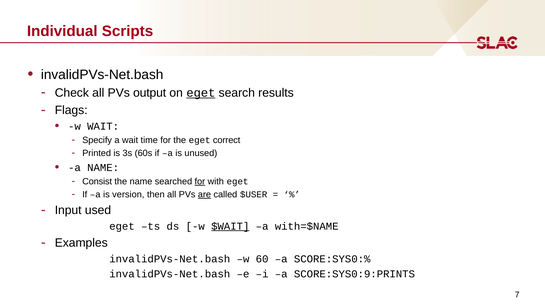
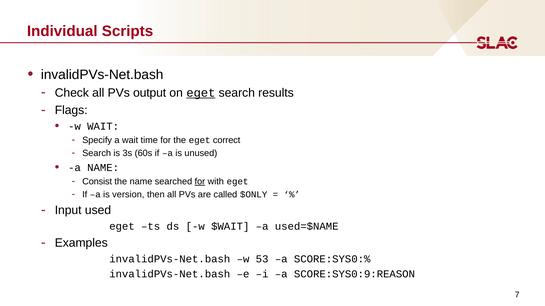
Printed: Printed -> Search (97, 153)
are underline: present -> none (204, 195)
$USER: $USER -> $ONLY (254, 195)
$WAIT underline: present -> none (230, 227)
with=$NAME: with=$NAME -> used=$NAME (307, 227)
60: 60 -> 53 (262, 259)
SCORE:SYS0:9:PRINTS: SCORE:SYS0:9:PRINTS -> SCORE:SYS0:9:REASON (354, 275)
